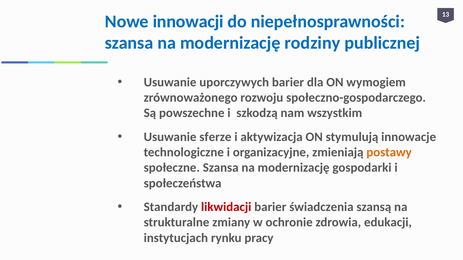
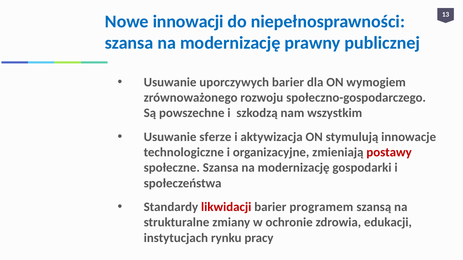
rodziny: rodziny -> prawny (312, 43)
postawy colour: orange -> red (389, 153)
świadczenia: świadczenia -> programem (321, 207)
